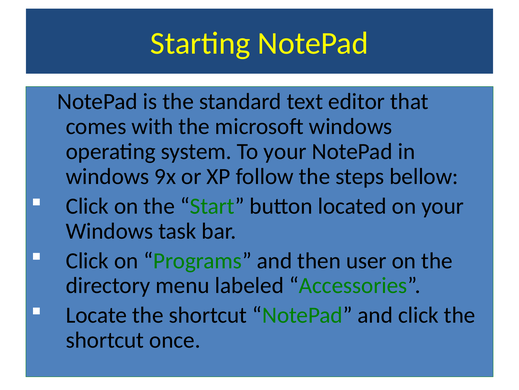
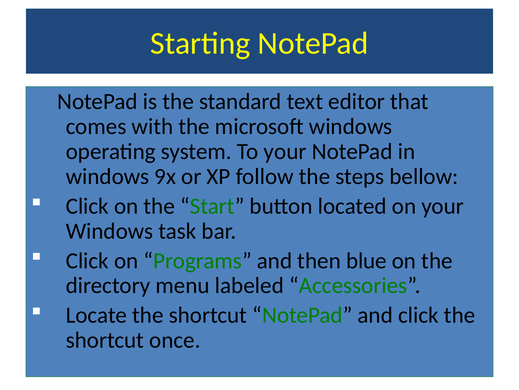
user: user -> blue (366, 260)
